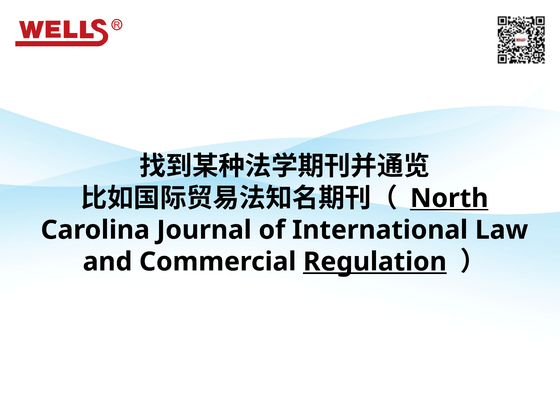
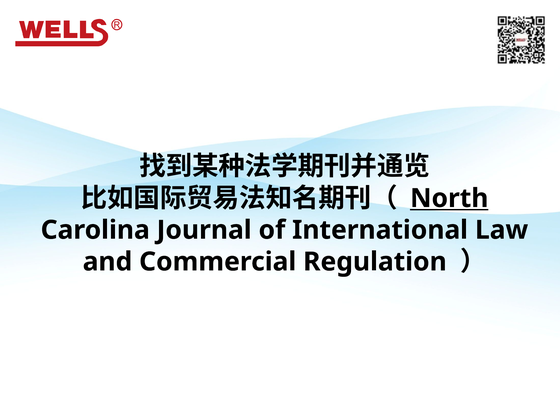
Regulation underline: present -> none (375, 262)
